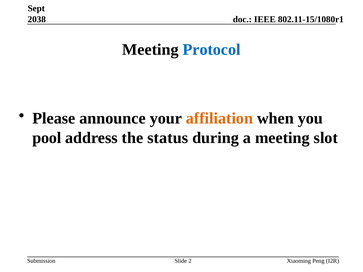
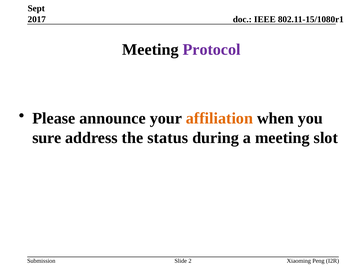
2038: 2038 -> 2017 (37, 19)
Protocol colour: blue -> purple (212, 50)
pool: pool -> sure (47, 138)
